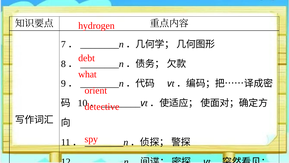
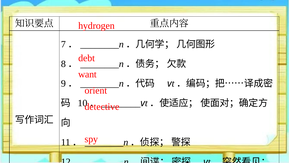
what: what -> want (87, 74)
